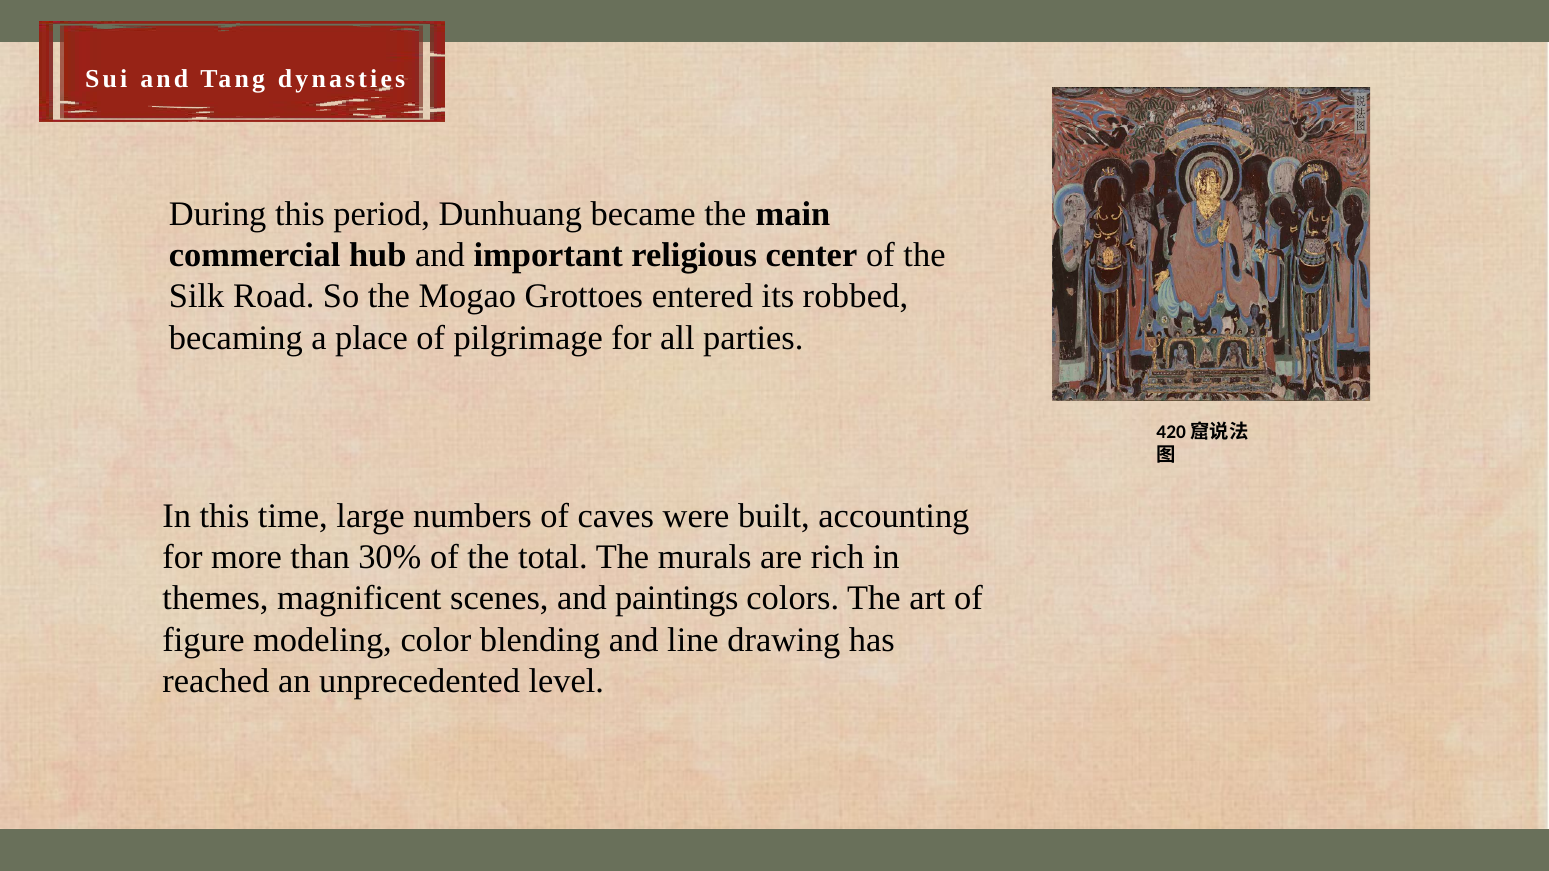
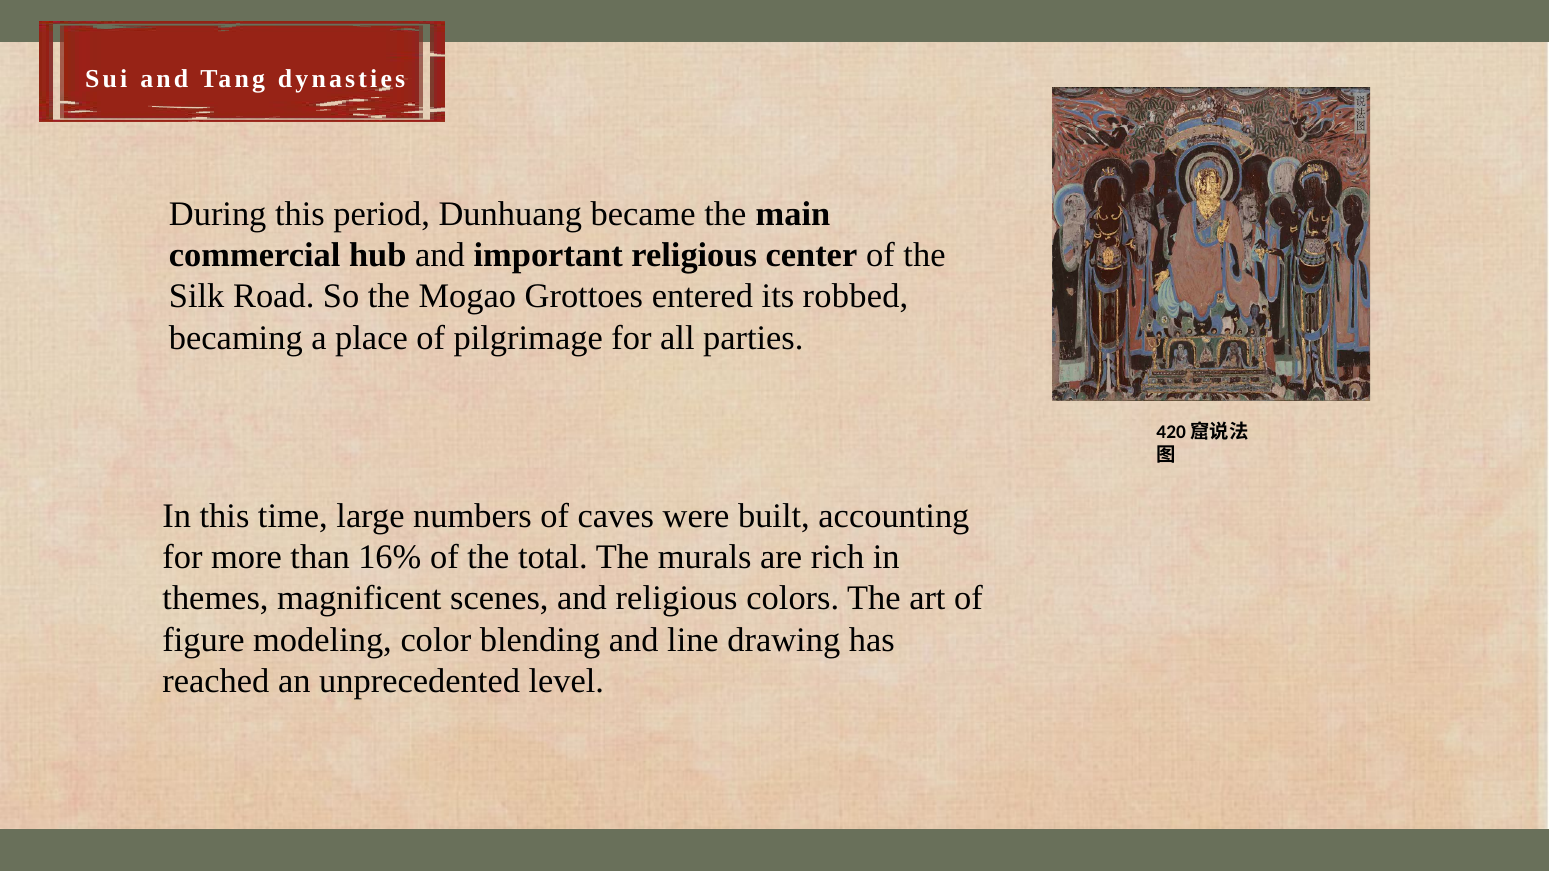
30%: 30% -> 16% (390, 557)
and paintings: paintings -> religious (677, 599)
